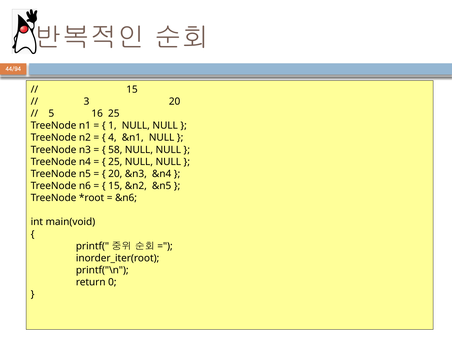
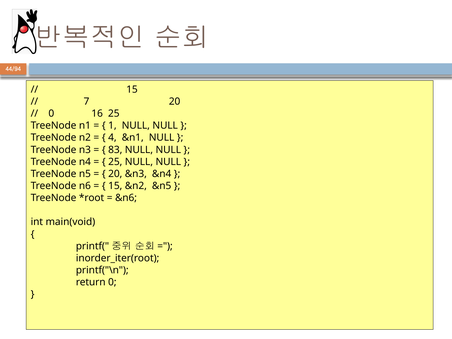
3: 3 -> 7 (86, 102)
5: 5 -> 0 (51, 114)
58: 58 -> 83 (115, 150)
